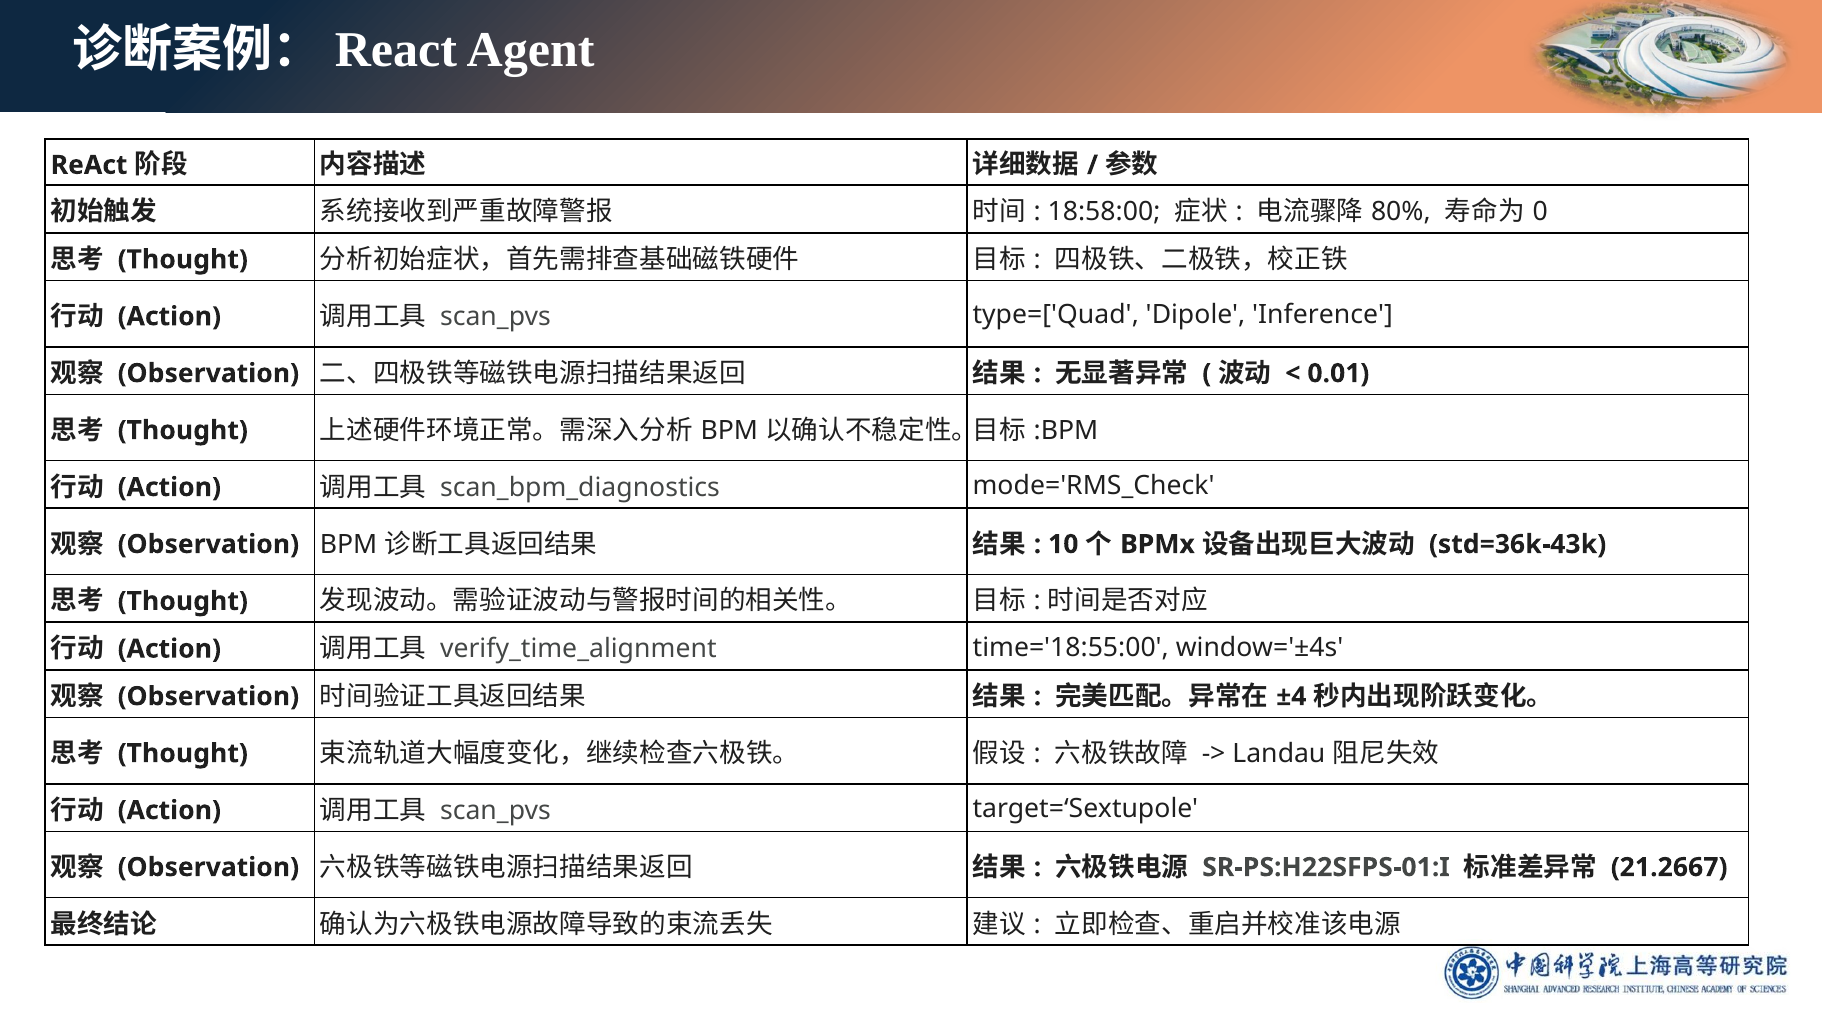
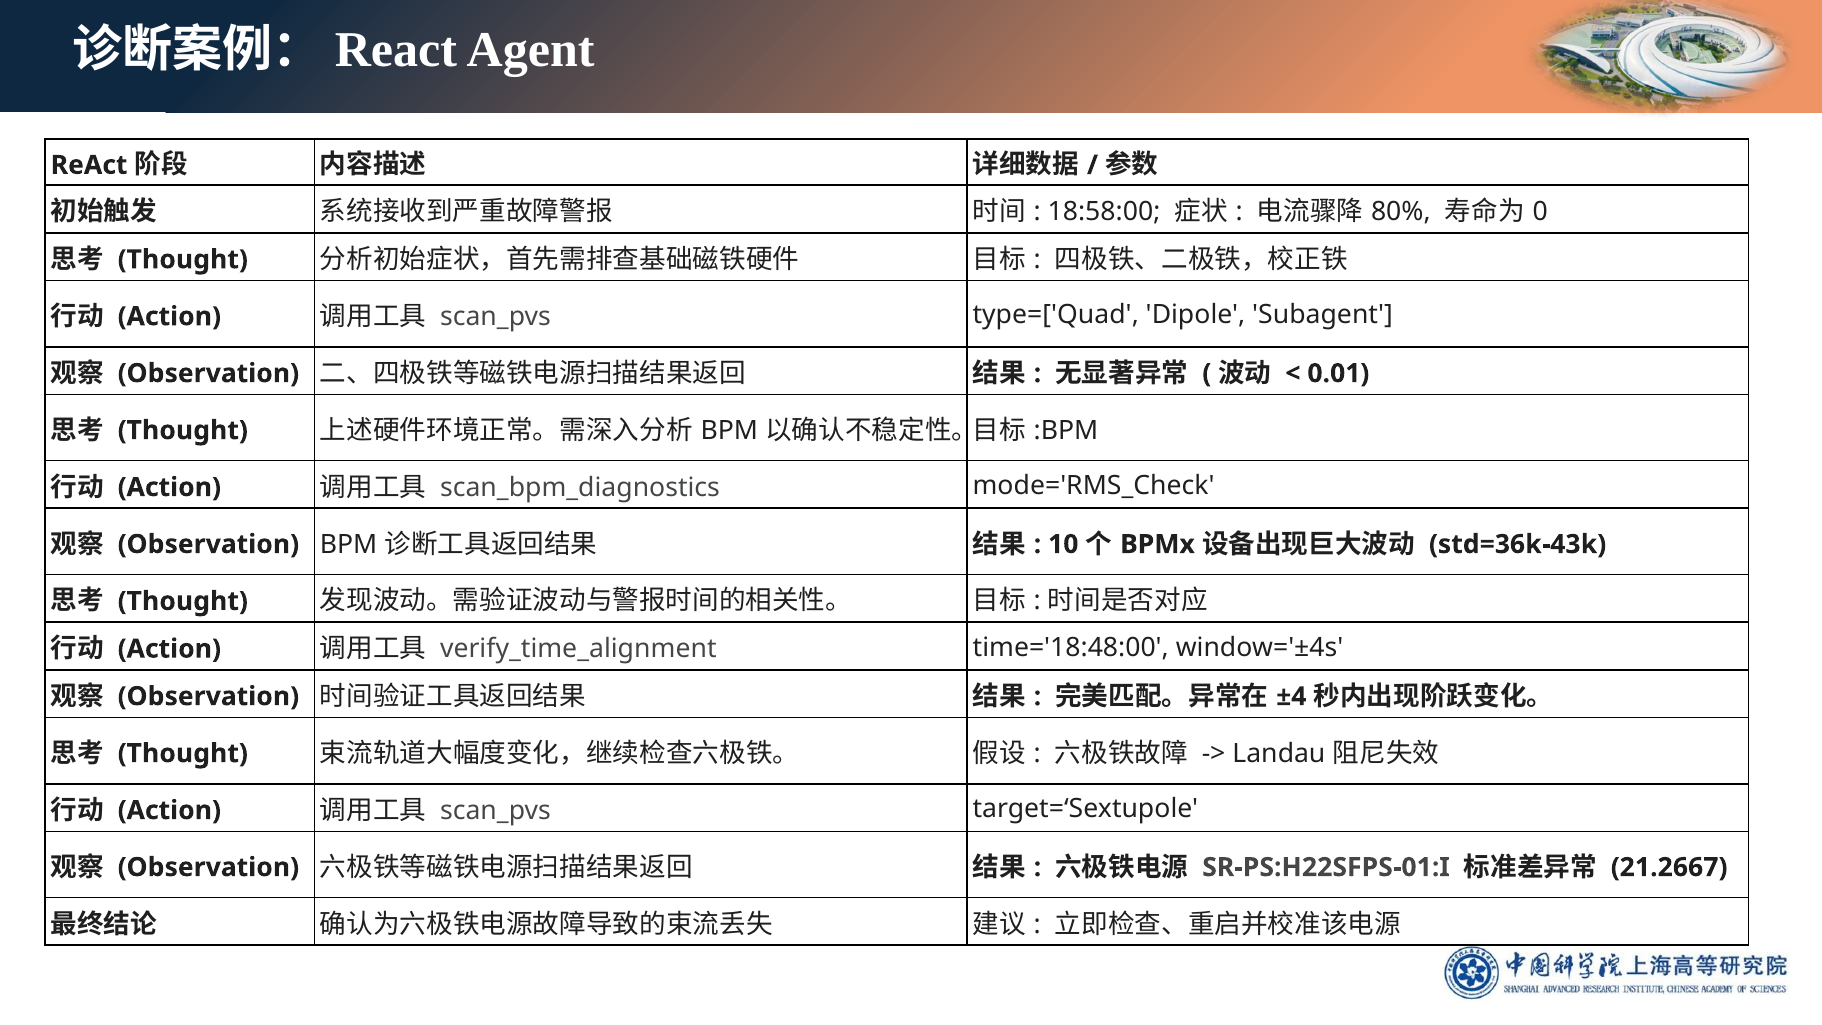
Inference: Inference -> Subagent (1323, 315)
time='18:55:00: time='18:55:00 -> time='18:48:00 (1071, 648)
